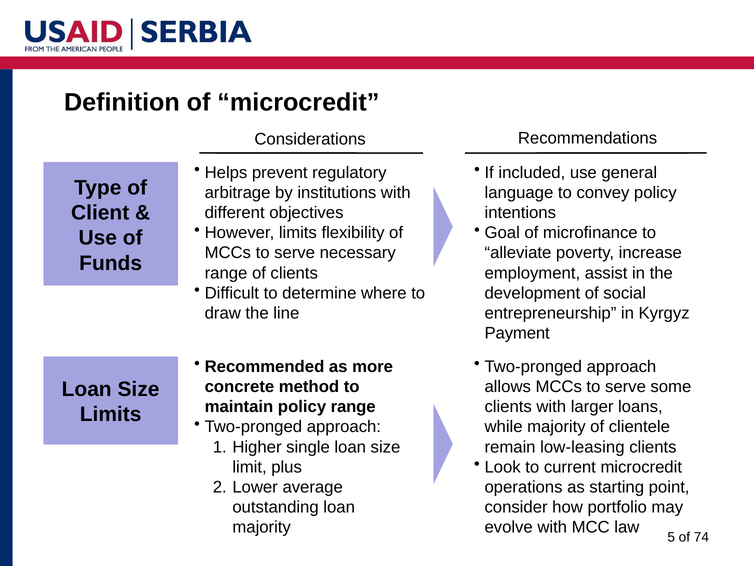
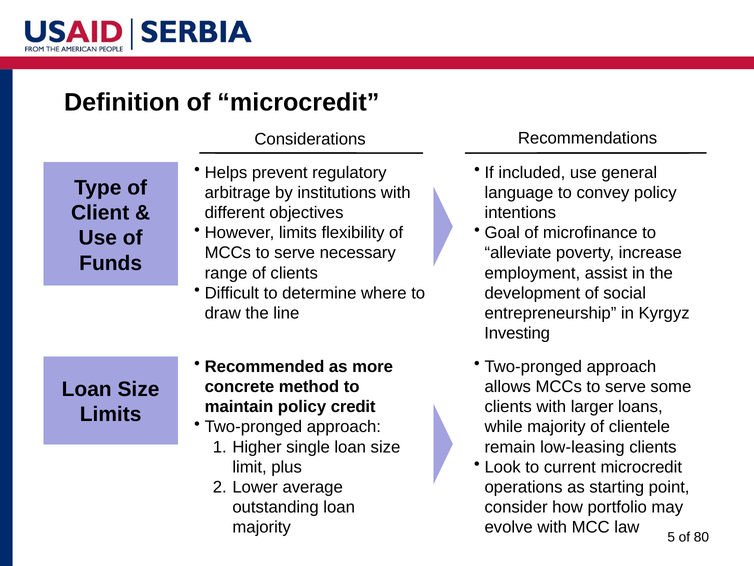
Payment: Payment -> Investing (517, 333)
policy range: range -> credit (353, 406)
74: 74 -> 80 (701, 537)
